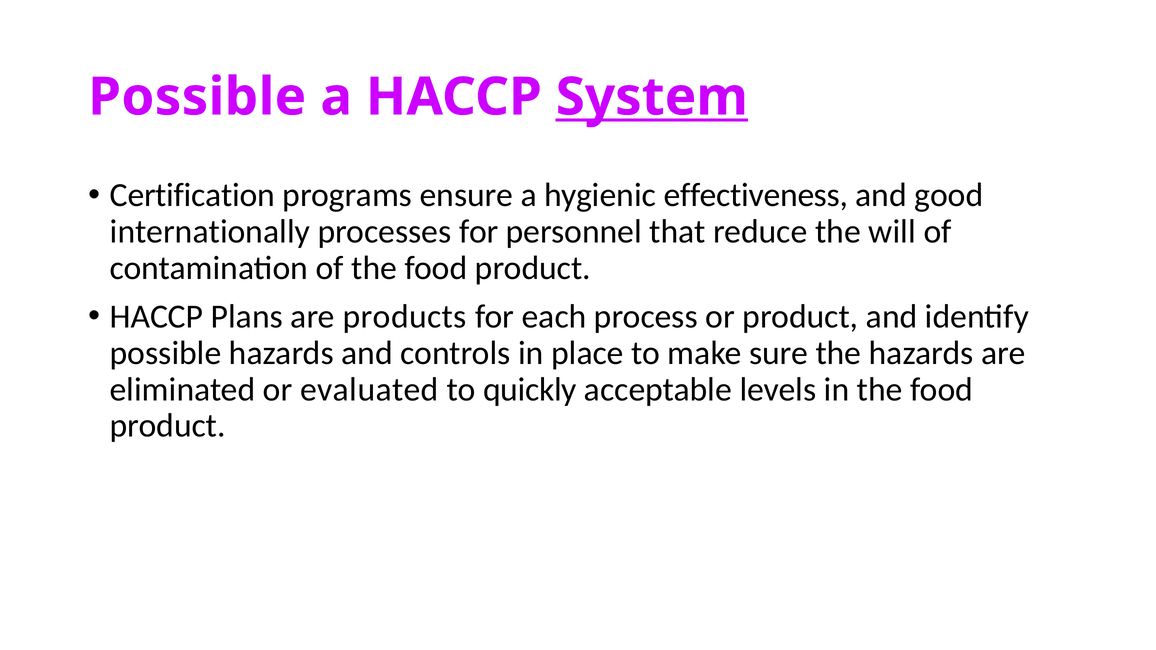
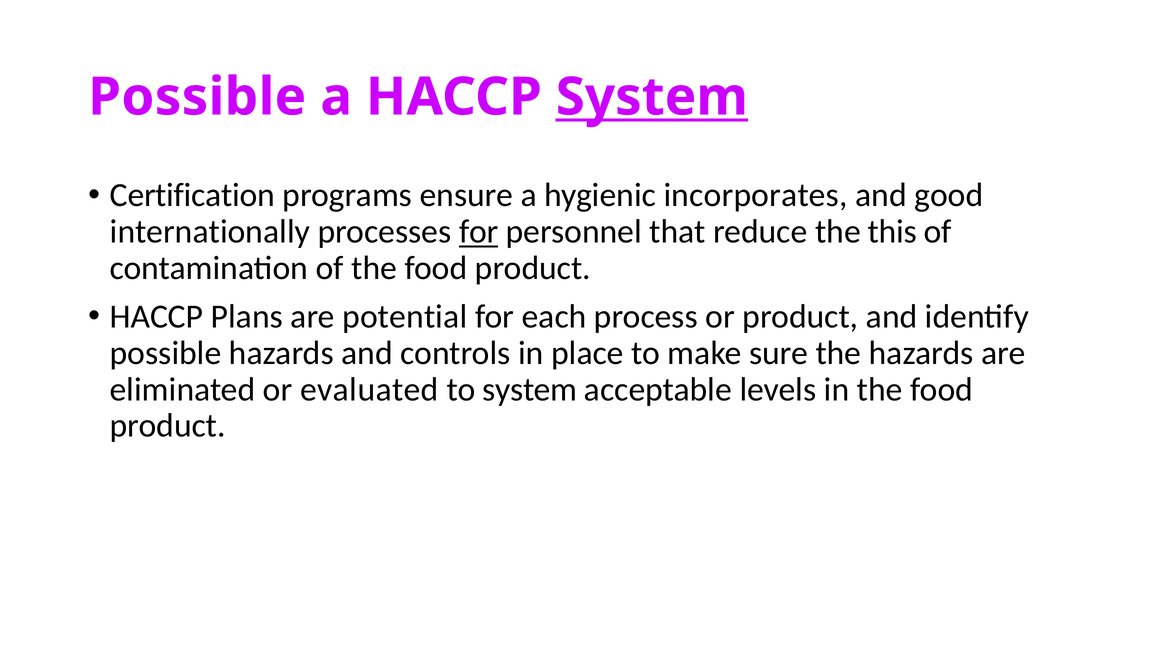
effectiveness: effectiveness -> incorporates (756, 195)
for underline: none -> present (479, 232)
will: will -> this (892, 232)
products: products -> potential (405, 317)
to quickly: quickly -> system (530, 390)
